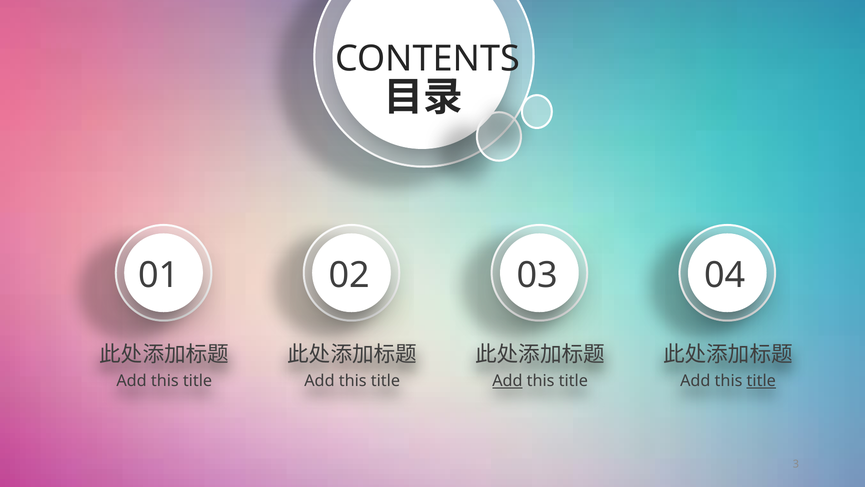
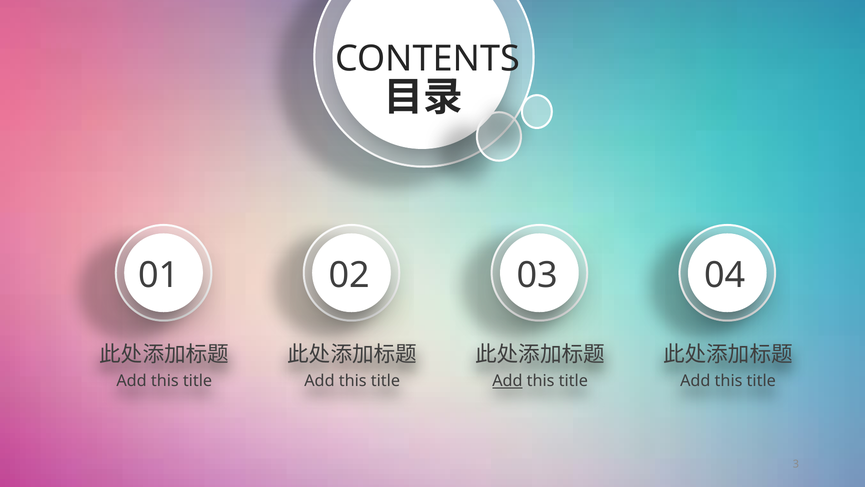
title underline: present -> none (761, 381)
